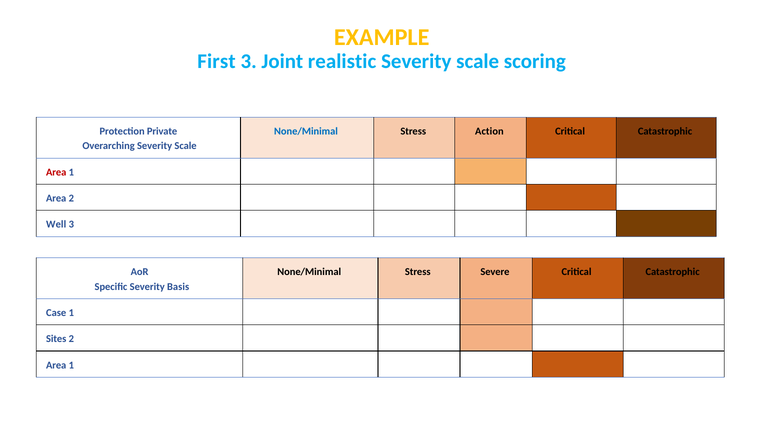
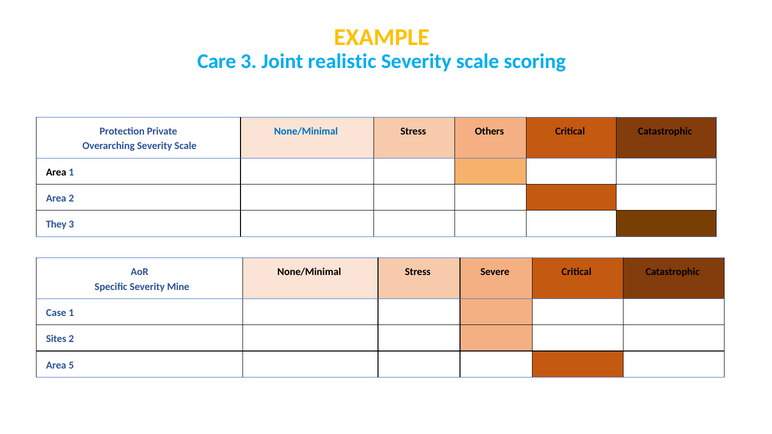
First: First -> Care (217, 61)
Action: Action -> Others (489, 131)
Area colour: red -> black (56, 172)
Well: Well -> They (56, 225)
Basis: Basis -> Mine (178, 287)
1: 1 -> 5 (71, 365)
